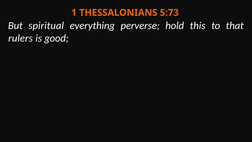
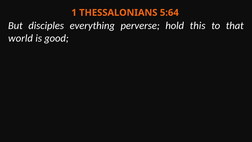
5:73: 5:73 -> 5:64 (169, 13)
spiritual: spiritual -> disciples (46, 26)
rulers: rulers -> world (21, 38)
